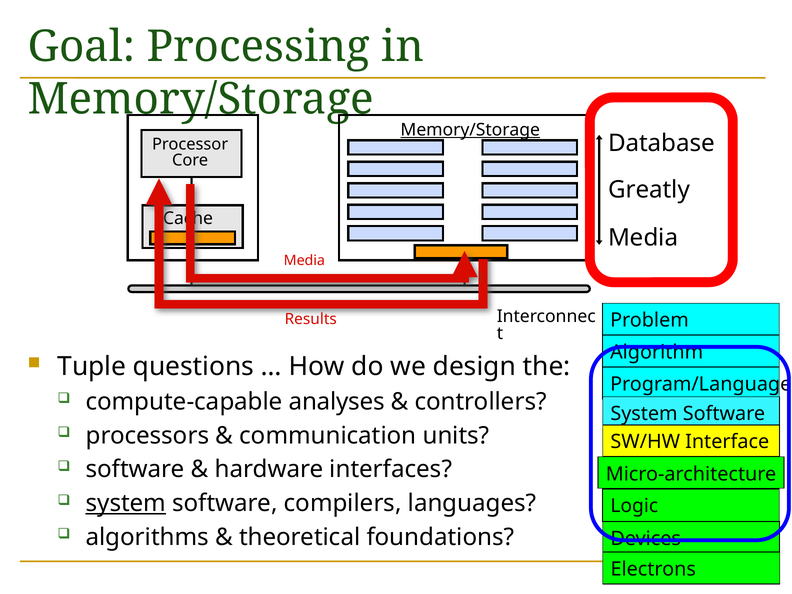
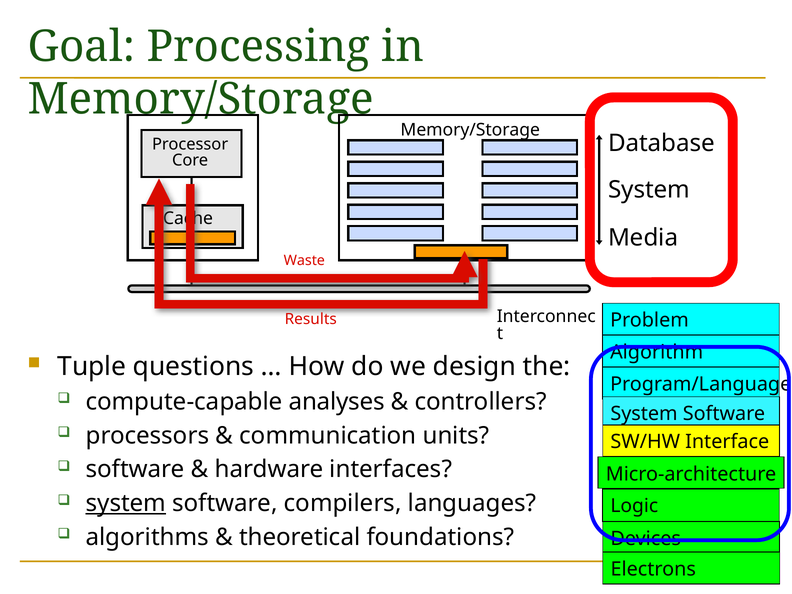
Memory/Storage underline: present -> none (470, 130)
Greatly: Greatly -> System (649, 190)
Media: Media -> Waste (304, 261)
